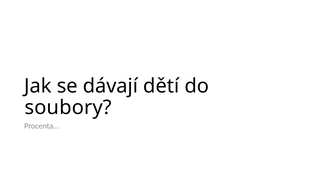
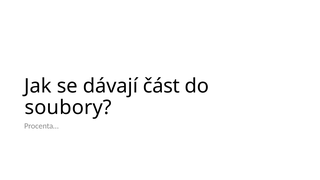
dětí: dětí -> část (161, 86)
